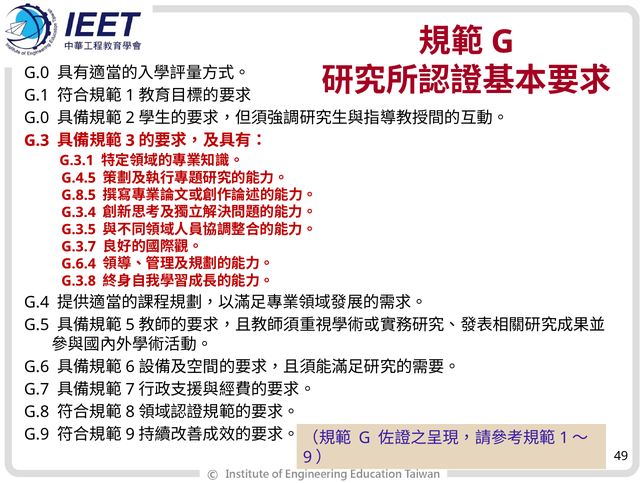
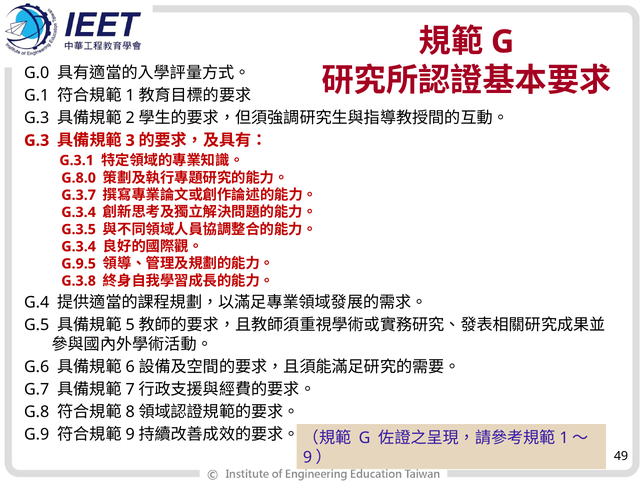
G.0: G.0 -> G.3 (37, 118)
G.4.5: G.4.5 -> G.8.0 (79, 178)
G.8.5: G.8.5 -> G.3.7 (79, 195)
G.3.7: G.3.7 -> G.3.4 (79, 247)
G.6.4: G.6.4 -> G.9.5 (79, 264)
